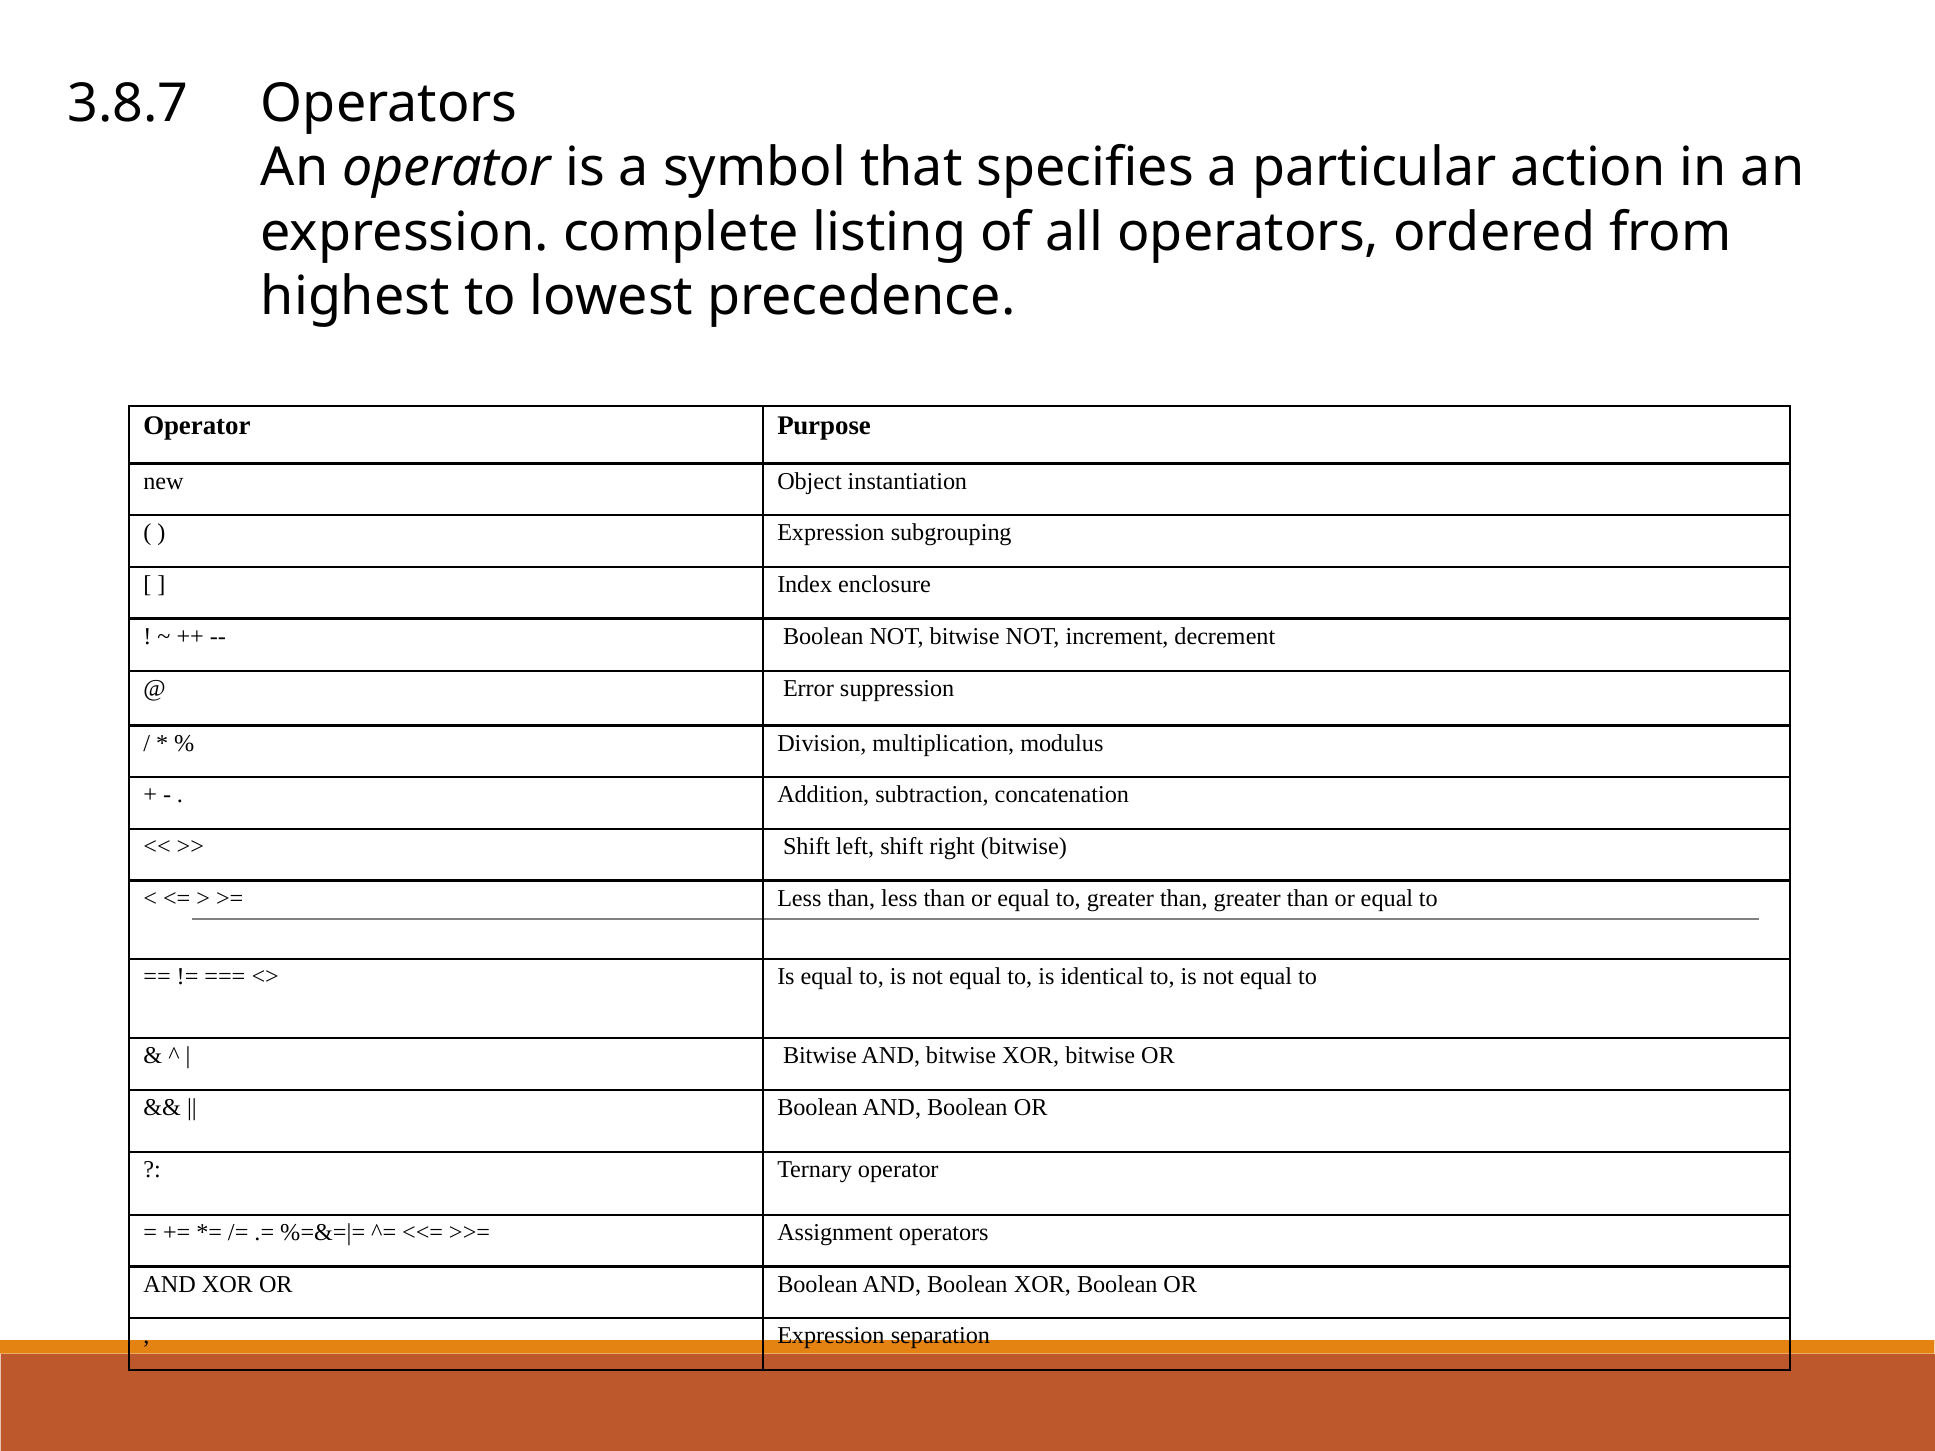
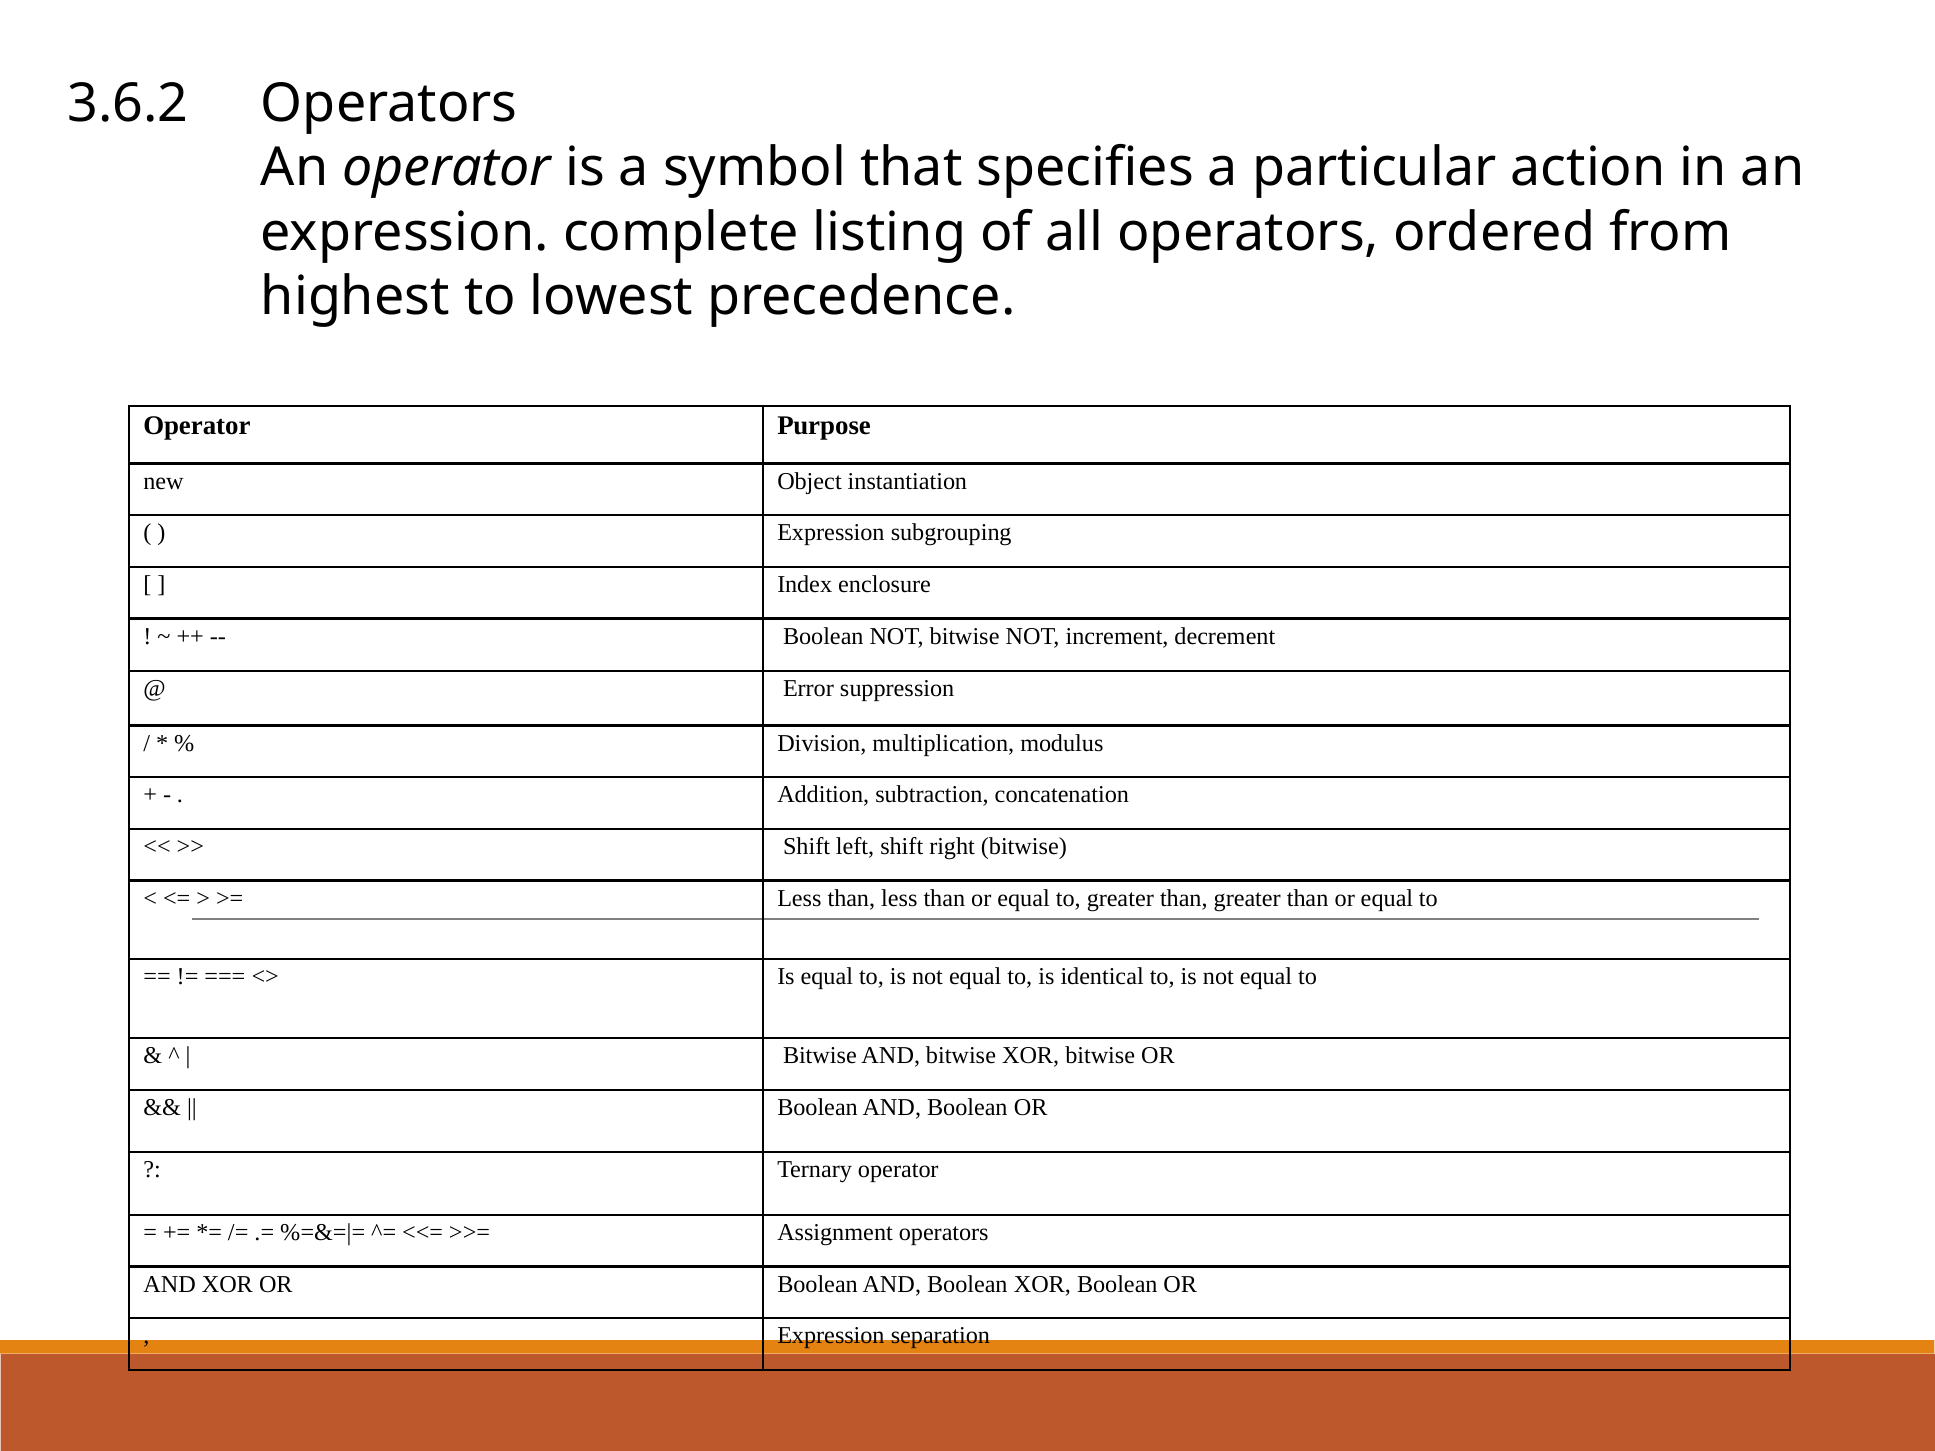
3.8.7: 3.8.7 -> 3.6.2 (128, 104)
